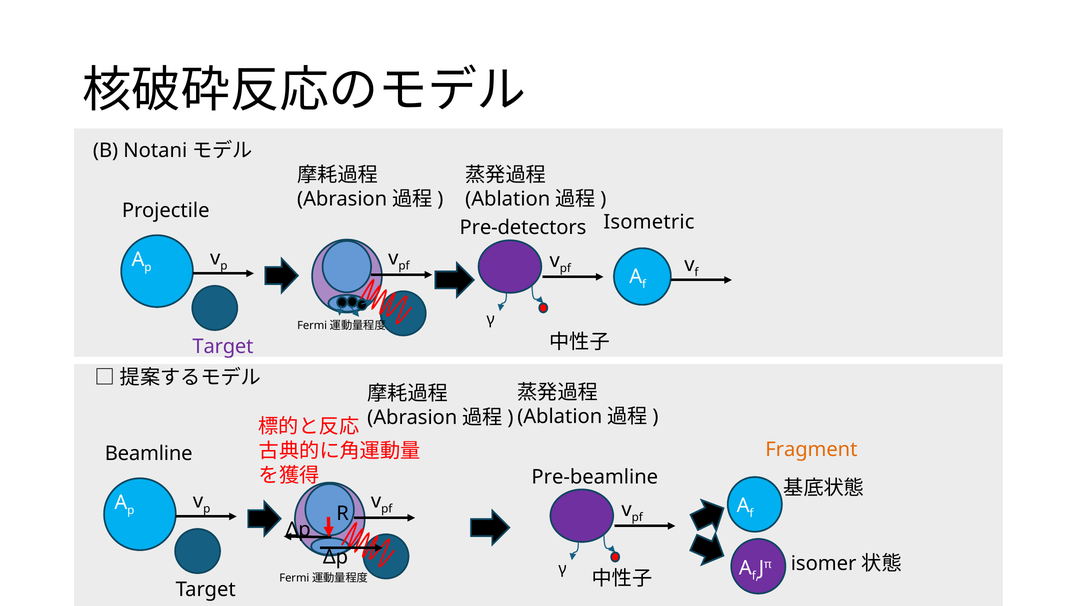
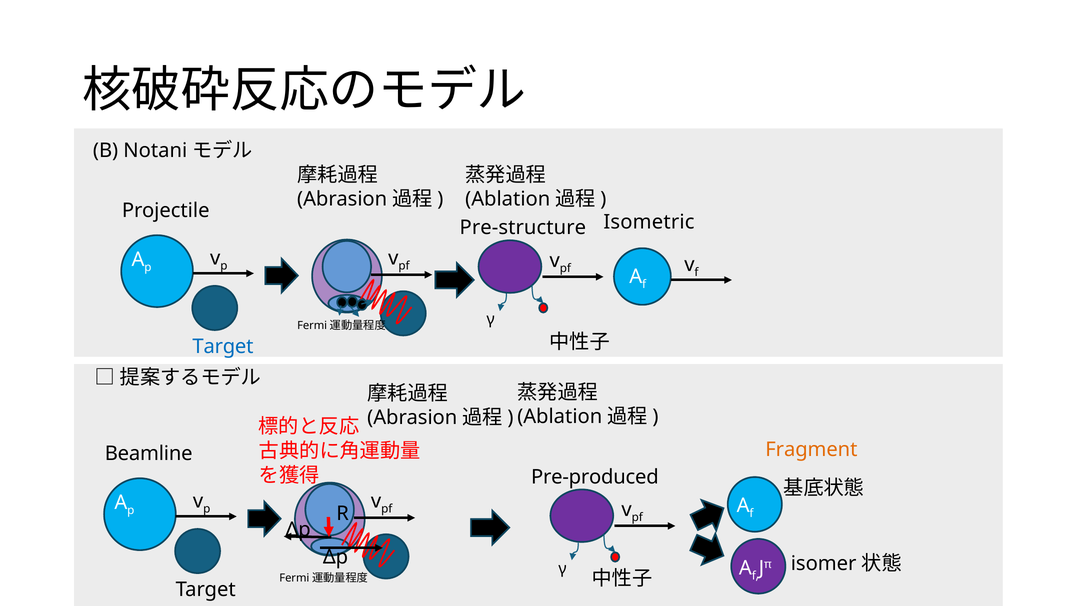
Pre-detectors: Pre-detectors -> Pre-structure (523, 228)
Target colour: purple -> blue (223, 346)
Pre-beamline: Pre-beamline -> Pre-produced (595, 477)
